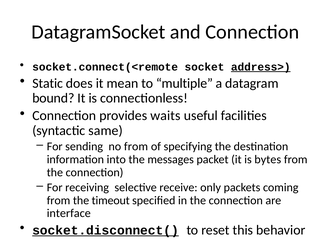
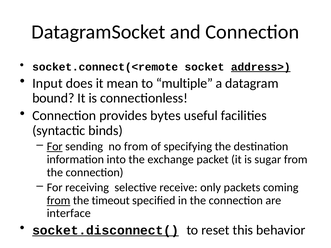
Static: Static -> Input (47, 83)
waits: waits -> bytes (166, 116)
same: same -> binds (106, 131)
For underline: none -> present (55, 147)
messages: messages -> exchange (171, 160)
bytes: bytes -> sugar (268, 160)
from underline: none -> present (59, 201)
